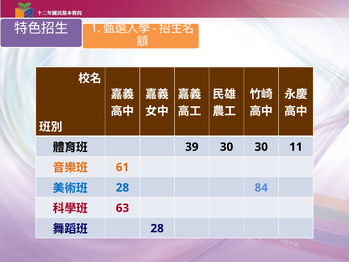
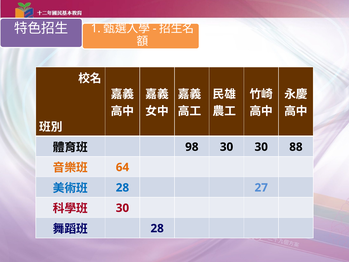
39: 39 -> 98 (192, 147)
11: 11 -> 88 (296, 147)
61: 61 -> 64 (122, 167)
84: 84 -> 27 (261, 188)
63: 63 -> 30 (122, 208)
